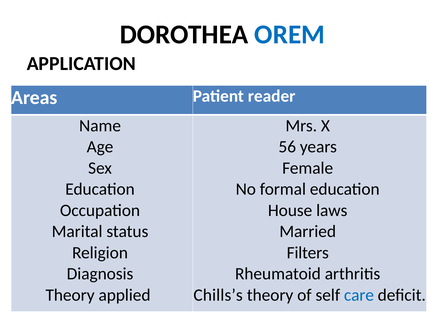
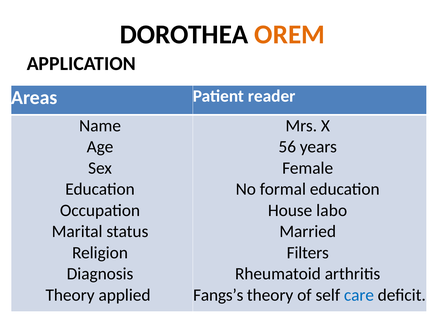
OREM colour: blue -> orange (290, 35)
laws: laws -> labo (332, 210)
Chills’s: Chills’s -> Fangs’s (218, 295)
